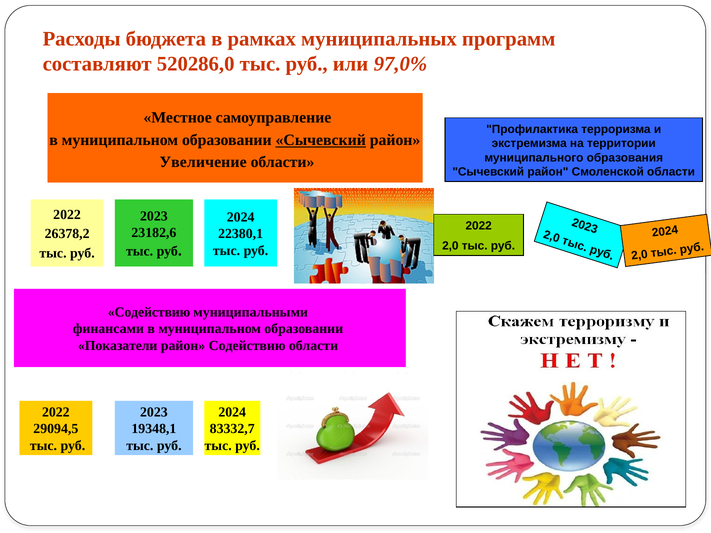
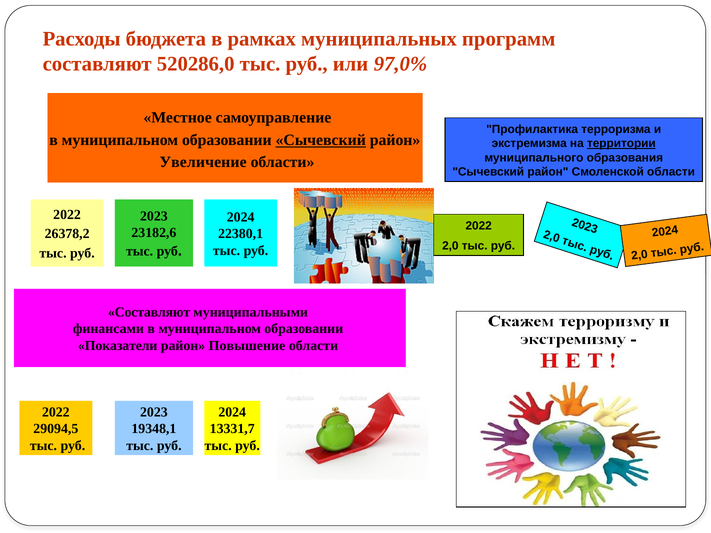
территории underline: none -> present (621, 143)
Содействию: Содействию -> Составляют (149, 312)
район Содействию: Содействию -> Повышение (247, 346)
83332,7: 83332,7 -> 13331,7 (232, 429)
